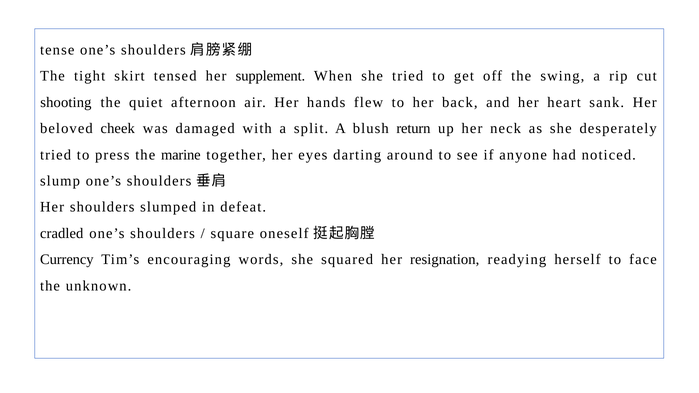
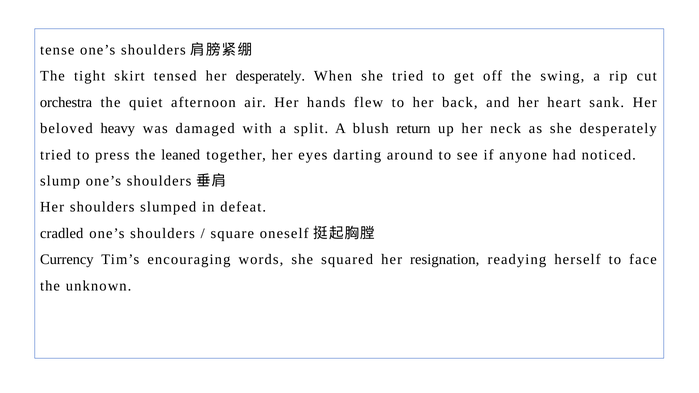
her supplement: supplement -> desperately (270, 76)
shooting: shooting -> orchestra (66, 102)
cheek: cheek -> heavy (118, 129)
marine: marine -> leaned (181, 155)
